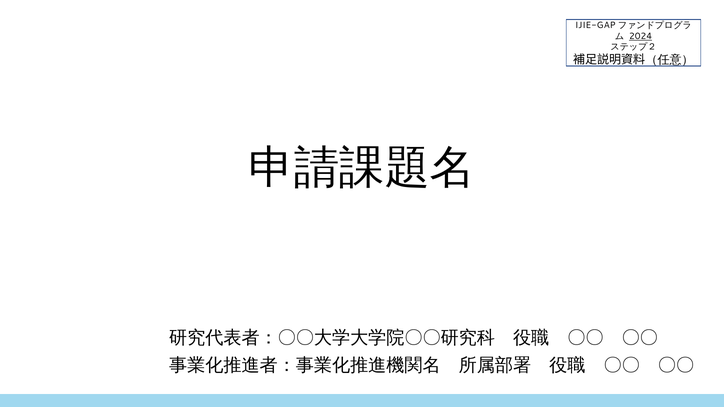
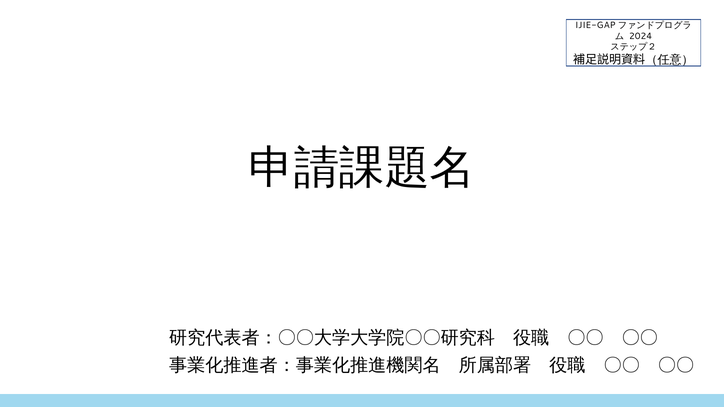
2024 underline: present -> none (641, 36)
